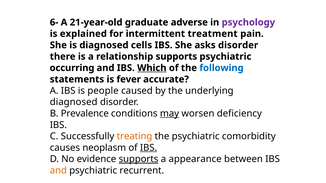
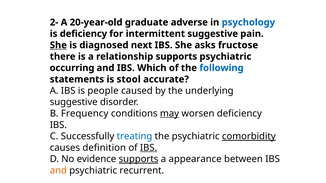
6-: 6- -> 2- (54, 22)
21-year-old: 21-year-old -> 20-year-old (96, 22)
psychology colour: purple -> blue (248, 22)
is explained: explained -> deficiency (83, 34)
intermittent treatment: treatment -> suggestive (213, 34)
She underline: none -> present (58, 45)
cells: cells -> next (142, 45)
asks disorder: disorder -> fructose (238, 45)
Which underline: present -> none (152, 68)
fever: fever -> stool (129, 79)
diagnosed: diagnosed -> suggestive (74, 102)
Prevalence: Prevalence -> Frequency (85, 114)
treating colour: orange -> blue (135, 137)
comorbidity underline: none -> present (249, 137)
neoplasm: neoplasm -> definition (104, 148)
